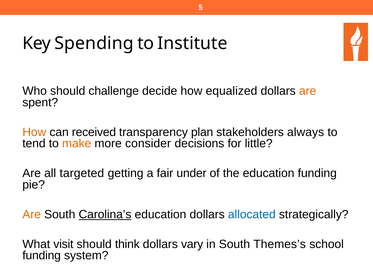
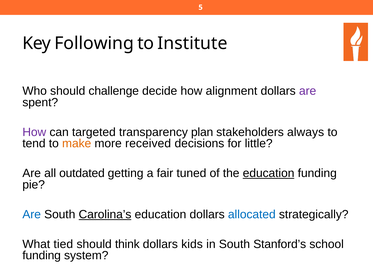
Spending: Spending -> Following (94, 43)
equalized: equalized -> alignment (232, 91)
are colour: orange -> purple (308, 91)
How colour: orange -> purple (34, 132)
received: received -> targeted (94, 132)
consider: consider -> received (148, 143)
targeted: targeted -> outdated (82, 173)
under: under -> tuned (191, 173)
education underline: none -> present (269, 173)
Are colour: orange -> blue (32, 214)
visit: visit -> tied (63, 244)
vary: vary -> kids (192, 244)
Themes’s: Themes’s -> Stanford’s (280, 244)
